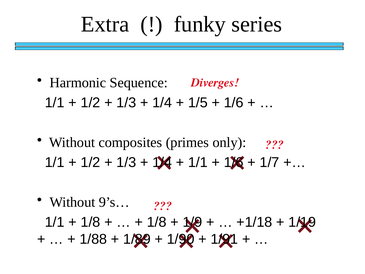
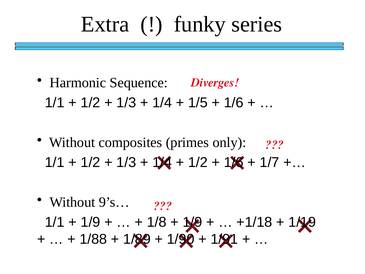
1/1: 1/1 -> 1/2 (198, 162)
1/8: 1/8 -> 1/9 (91, 222)
